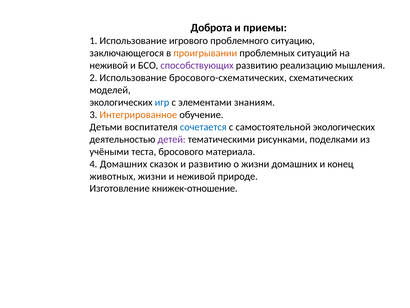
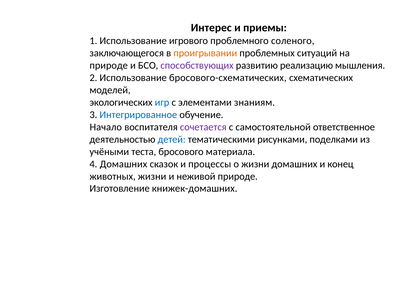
Доброта: Доброта -> Интерес (211, 28)
ситуацию: ситуацию -> соленого (293, 41)
неживой: неживой -> природе (109, 65)
Интегрированное colour: orange -> blue (138, 115)
Детьми: Детьми -> Начало (106, 127)
сочетается colour: blue -> purple (203, 127)
самостоятельной экологических: экологических -> ответственное (344, 127)
детей colour: purple -> blue (172, 139)
и развитию: развитию -> процессы (210, 164)
книжек-отношение: книжек-отношение -> книжек-домашних (195, 188)
